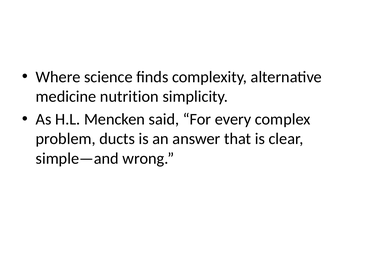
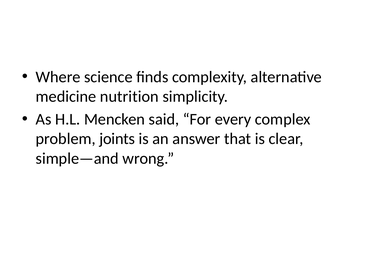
ducts: ducts -> joints (117, 139)
